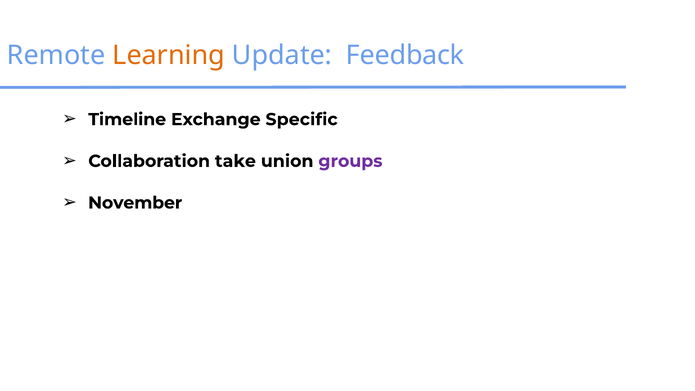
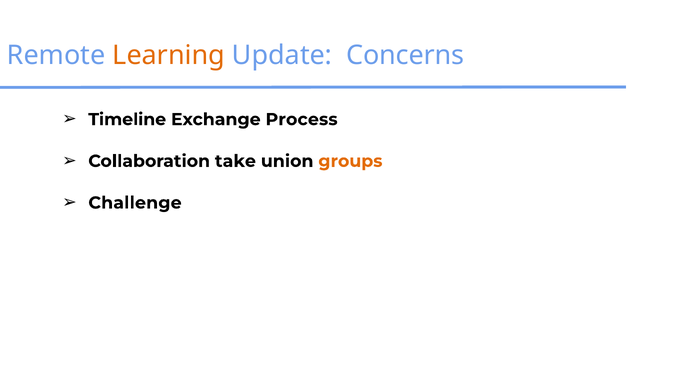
Feedback: Feedback -> Concerns (405, 55)
Specific: Specific -> Process (302, 119)
groups colour: purple -> orange (350, 161)
November: November -> Challenge (135, 203)
